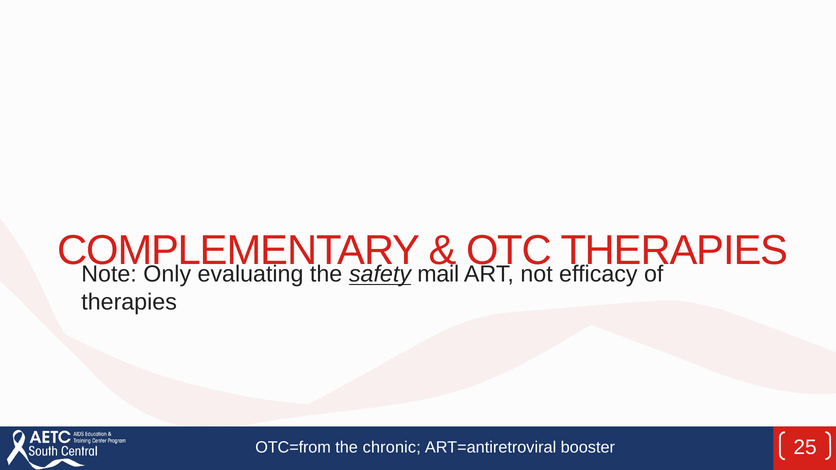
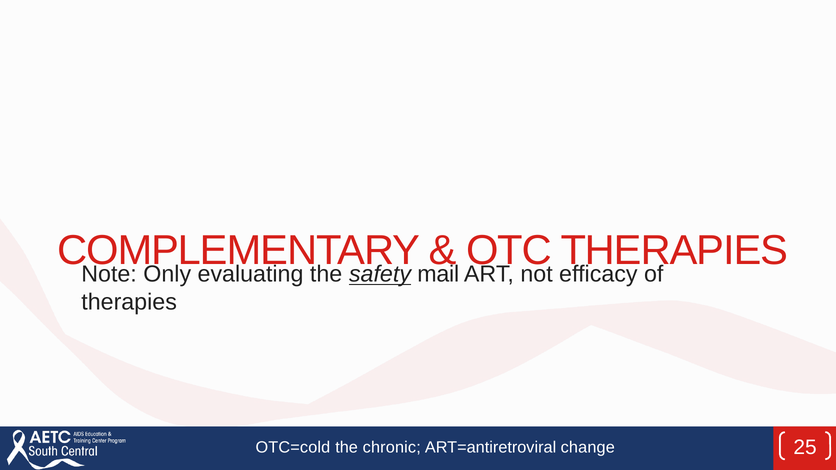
OTC=from: OTC=from -> OTC=cold (293, 447)
booster: booster -> change (588, 447)
